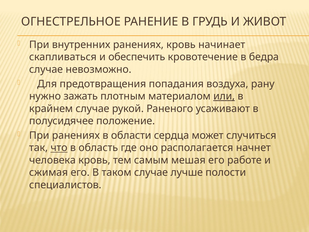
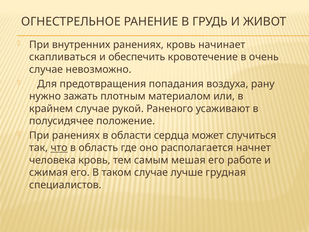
бедра: бедра -> очень (264, 57)
или underline: present -> none (224, 96)
полости: полости -> грудная (226, 172)
